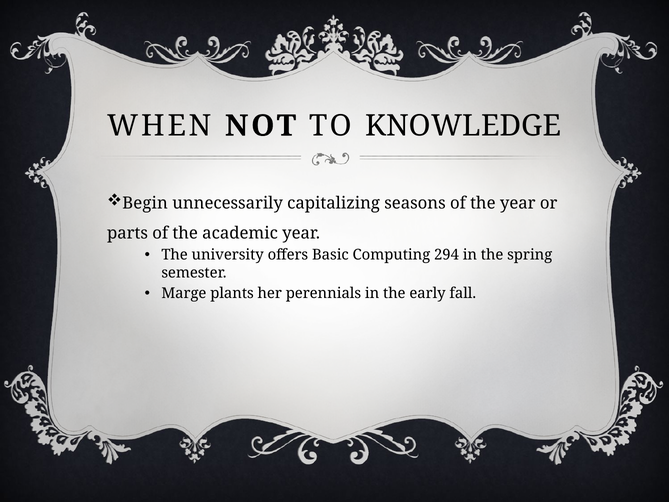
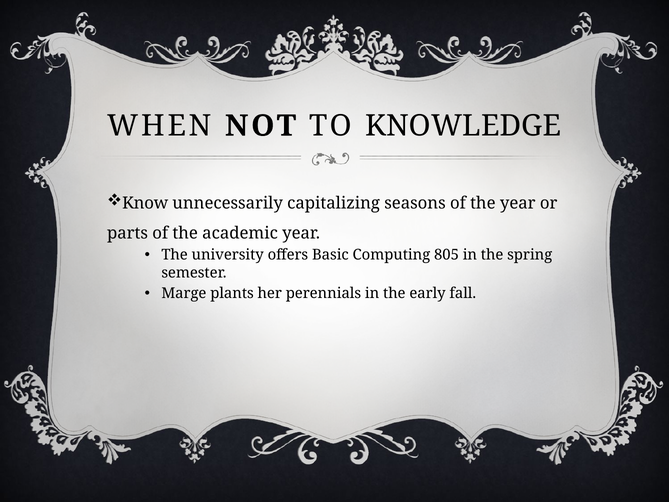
Begin: Begin -> Know (145, 203)
294: 294 -> 805 (446, 255)
